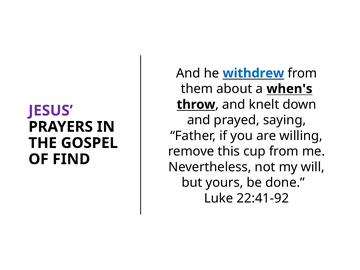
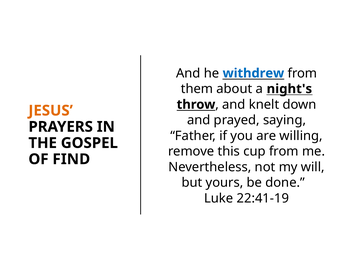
when's: when's -> night's (289, 89)
JESUS colour: purple -> orange (51, 111)
22:41-92: 22:41-92 -> 22:41-19 (263, 198)
